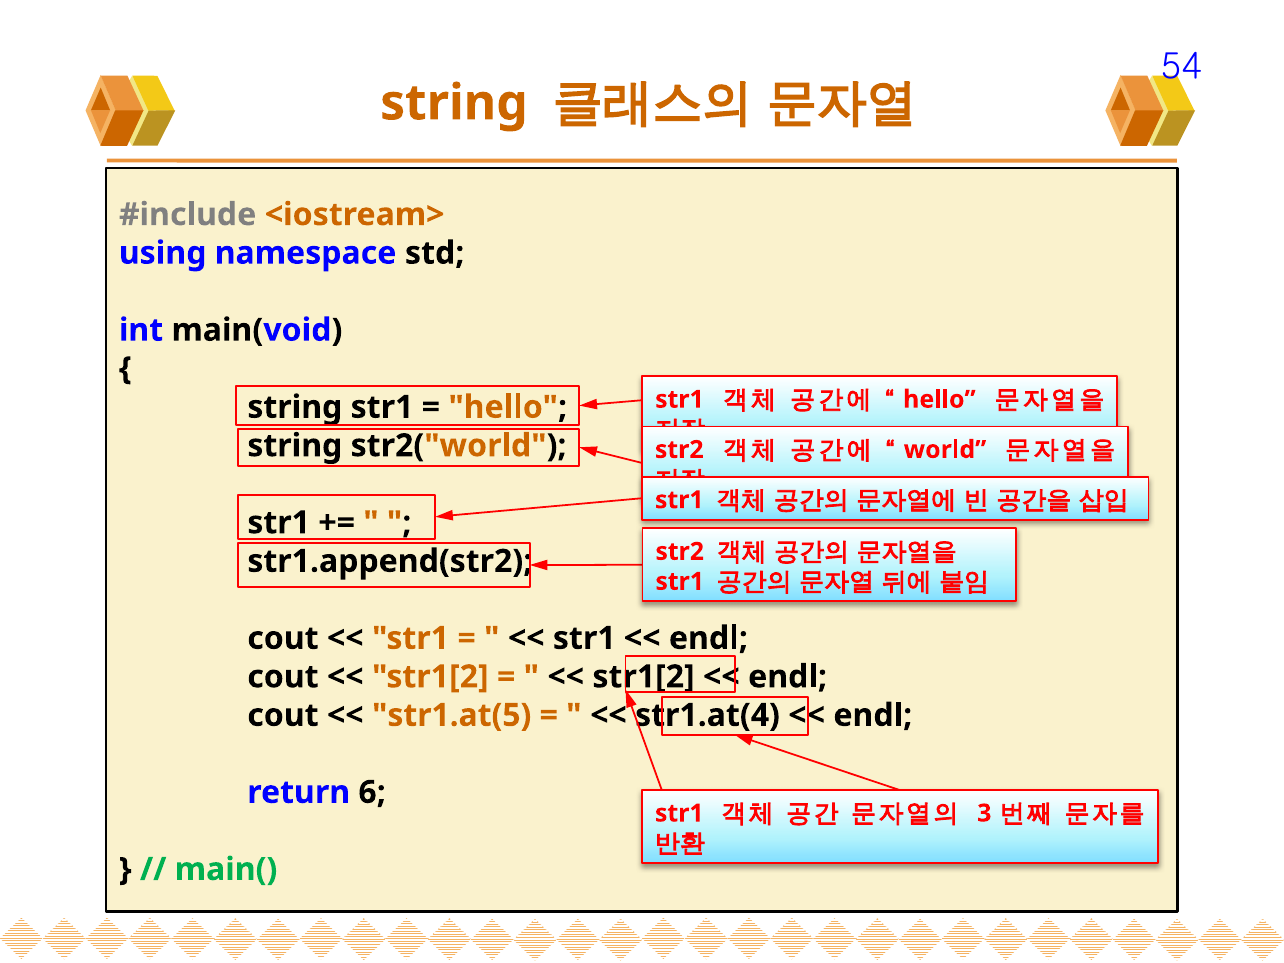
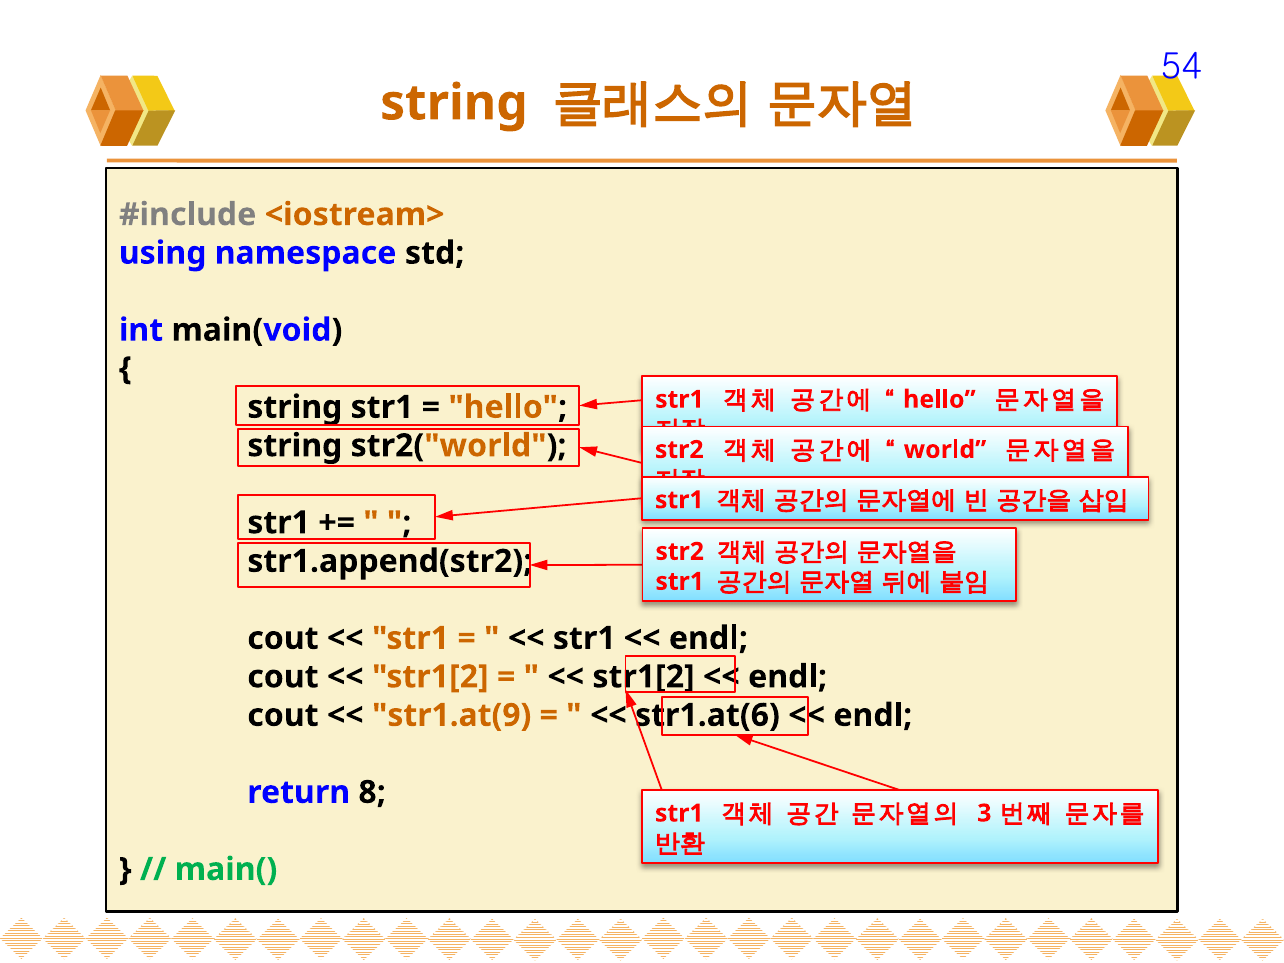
str1.at(5: str1.at(5 -> str1.at(9 (452, 715)
str1.at(4: str1.at(4 -> str1.at(6 (707, 715)
6: 6 -> 8 (372, 792)
